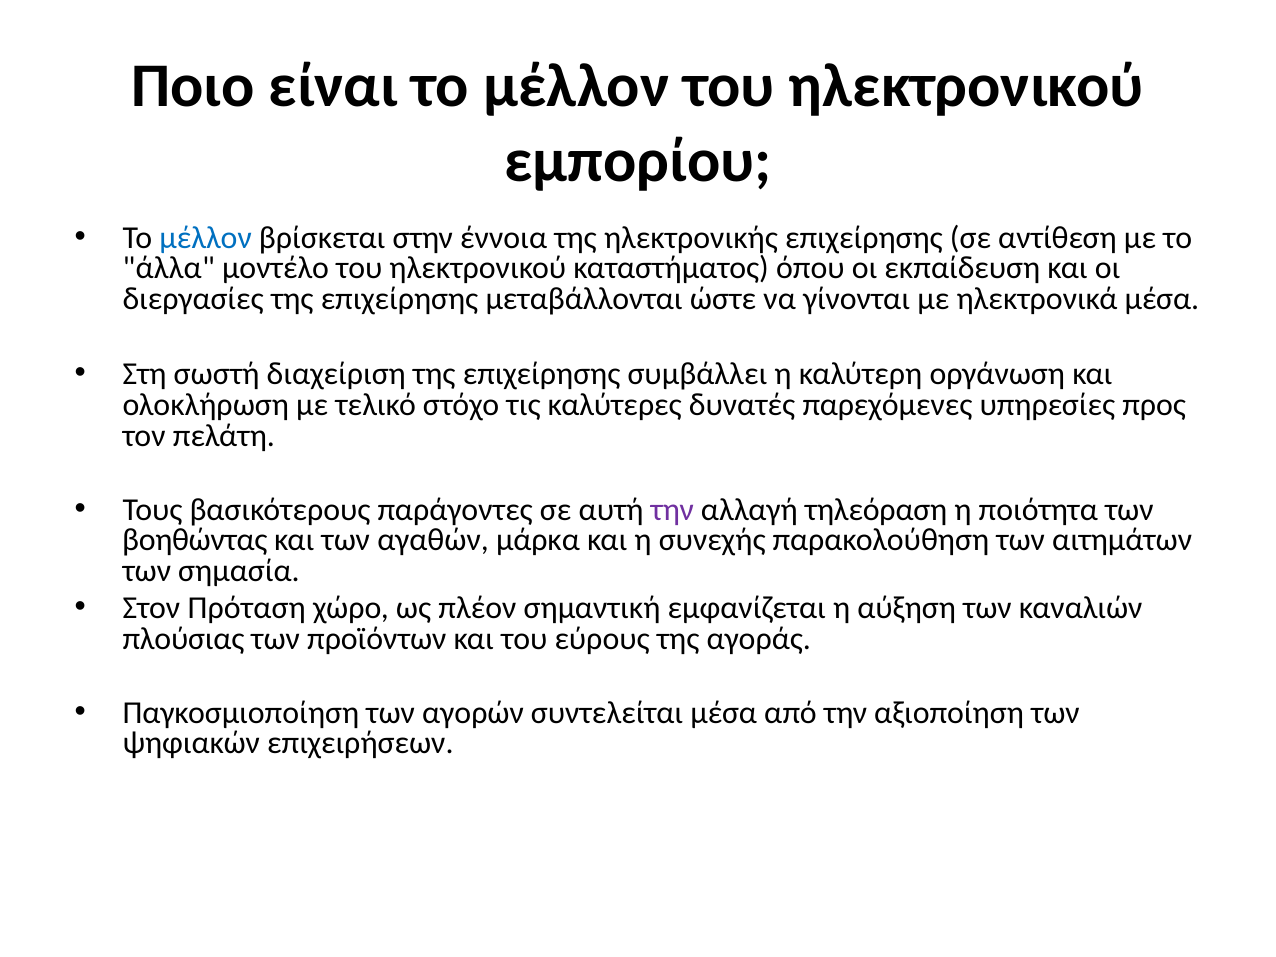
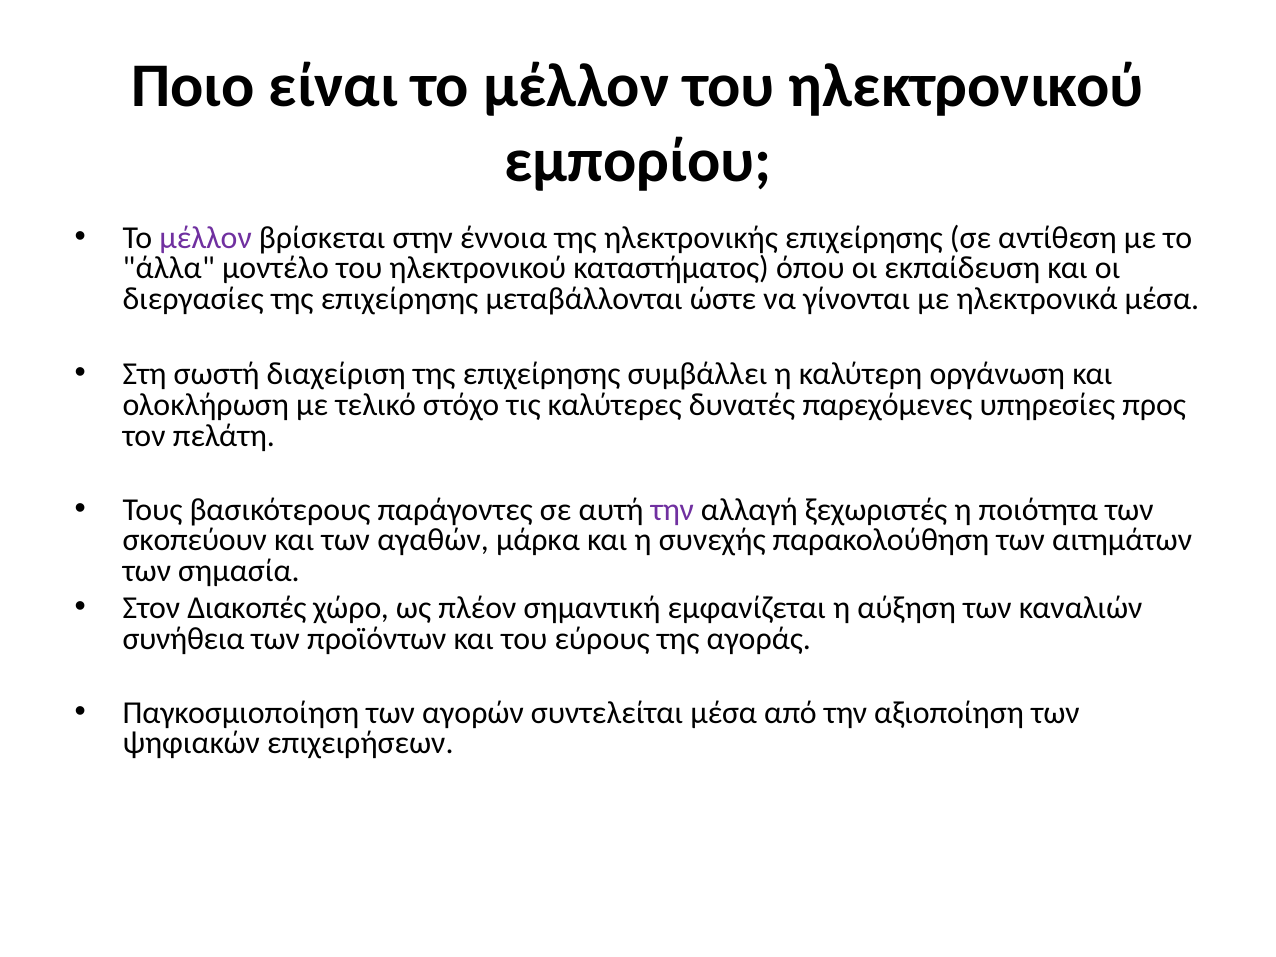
μέλλον colour: blue -> purple (206, 238)
τηλεόραση: τηλεόραση -> ξεχωριστές (876, 510)
βοηθώντας: βοηθώντας -> σκοπεύουν (195, 540)
Πρόταση: Πρόταση -> Διακοπές (247, 608)
πλούσιας: πλούσιας -> συνήθεια (183, 639)
